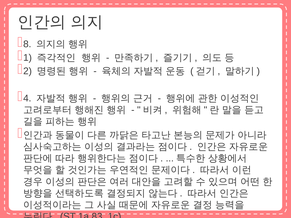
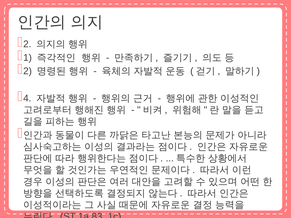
8: 8 -> 2 (27, 44)
